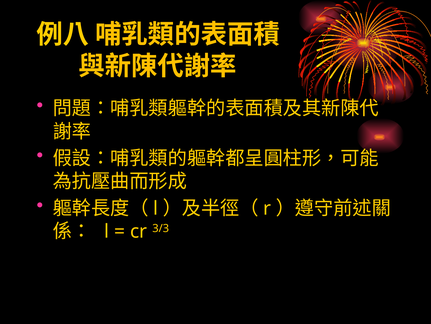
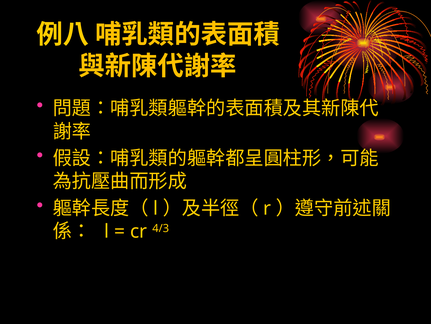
3/3: 3/3 -> 4/3 (161, 228)
